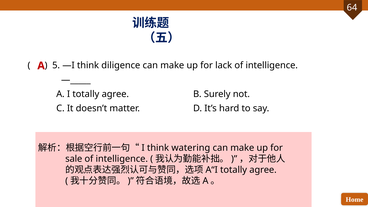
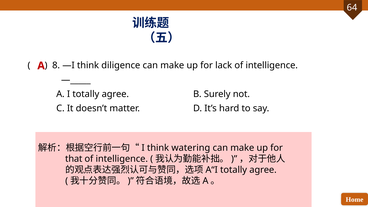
5: 5 -> 8 (56, 65)
sale: sale -> that (74, 159)
